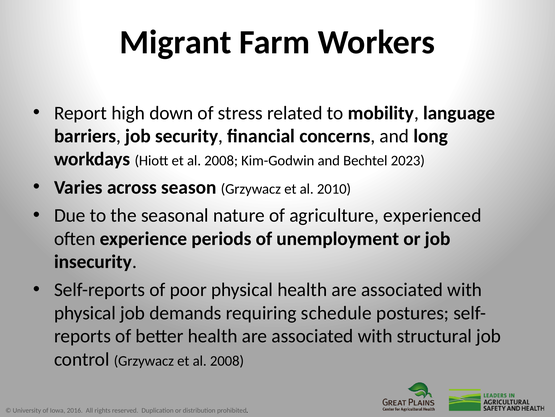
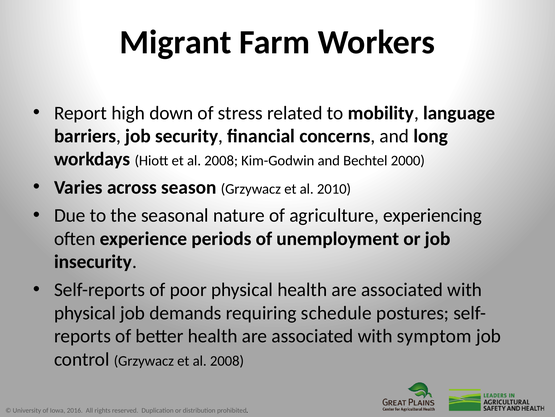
2023: 2023 -> 2000 (408, 161)
experienced: experienced -> experiencing (433, 215)
structural: structural -> symptom (434, 336)
